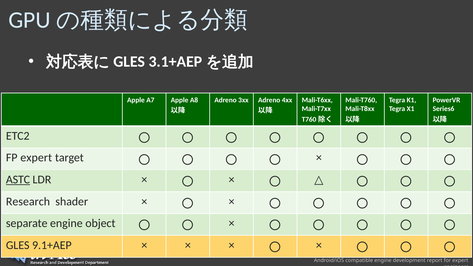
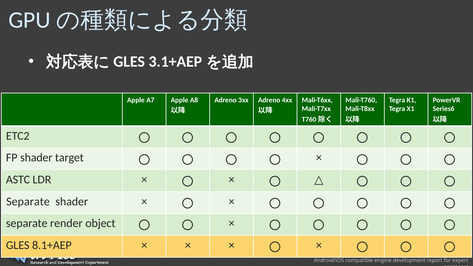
FP expert: expert -> shader (36, 158)
ASTC underline: present -> none (18, 180)
Research: Research -> Separate (28, 201)
separate engine: engine -> render (66, 223)
9.1+AEP: 9.1+AEP -> 8.1+AEP (52, 245)
